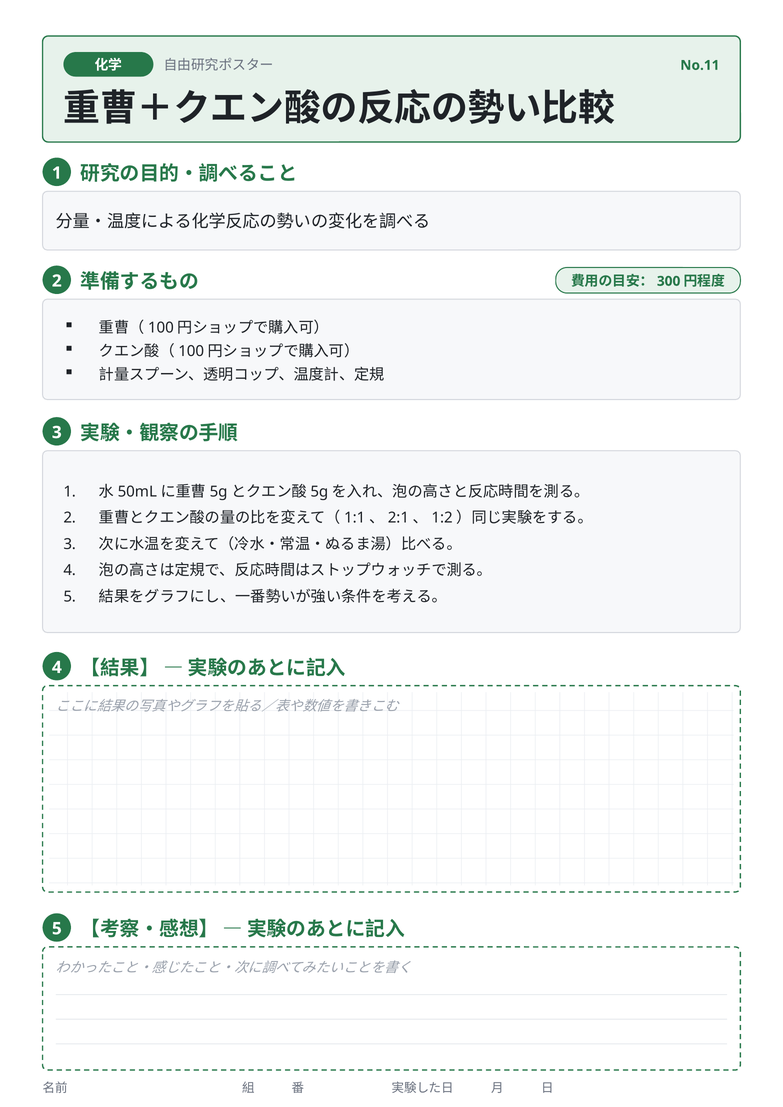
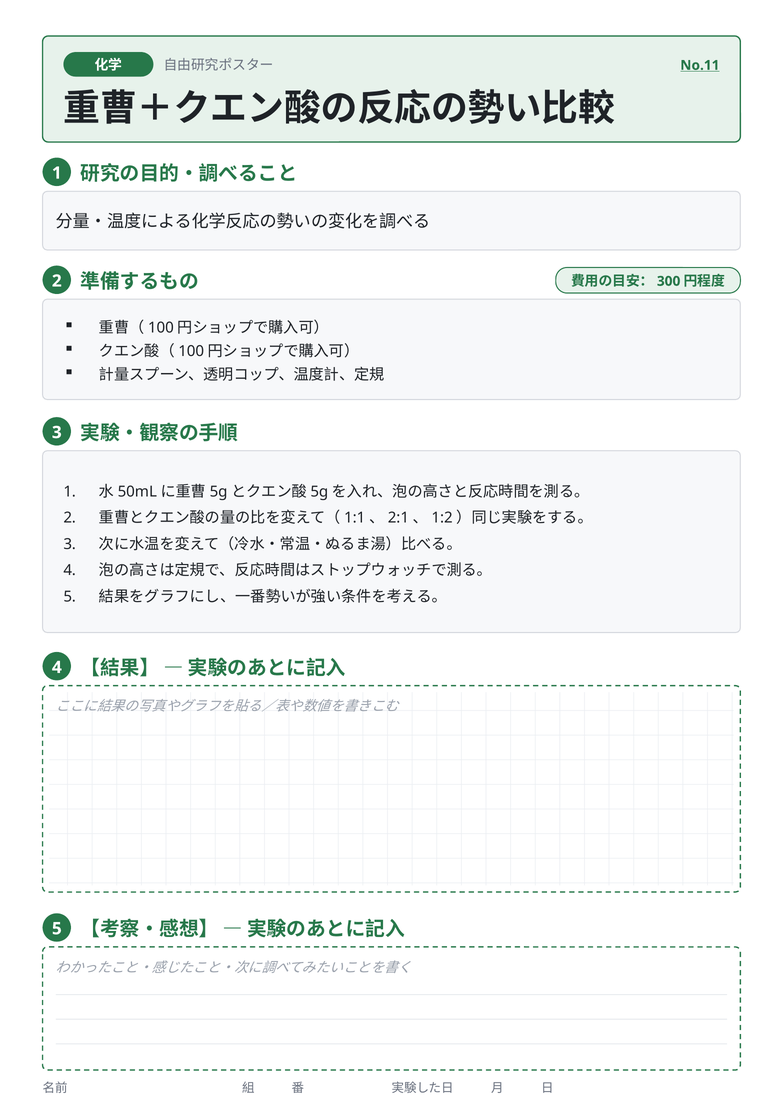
No.11 underline: none -> present (700, 65)
